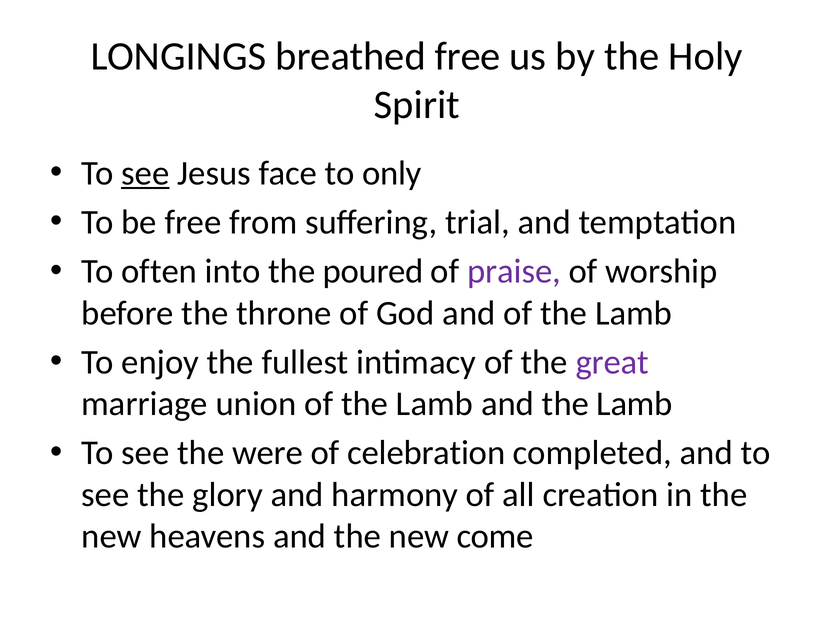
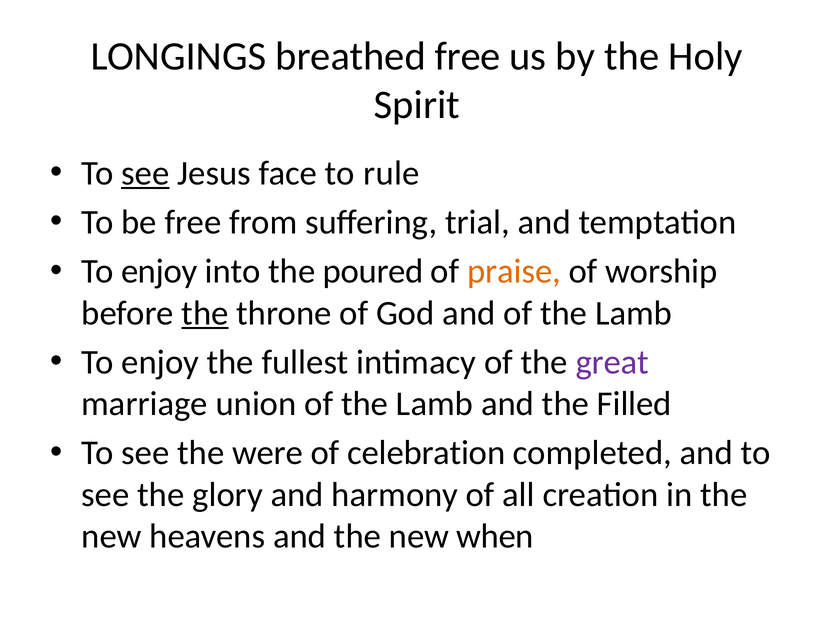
only: only -> rule (391, 173)
often: often -> enjoy (159, 272)
praise colour: purple -> orange (514, 272)
the underline: none -> present (205, 313)
and the Lamb: Lamb -> Filled (634, 404)
come: come -> when (495, 537)
